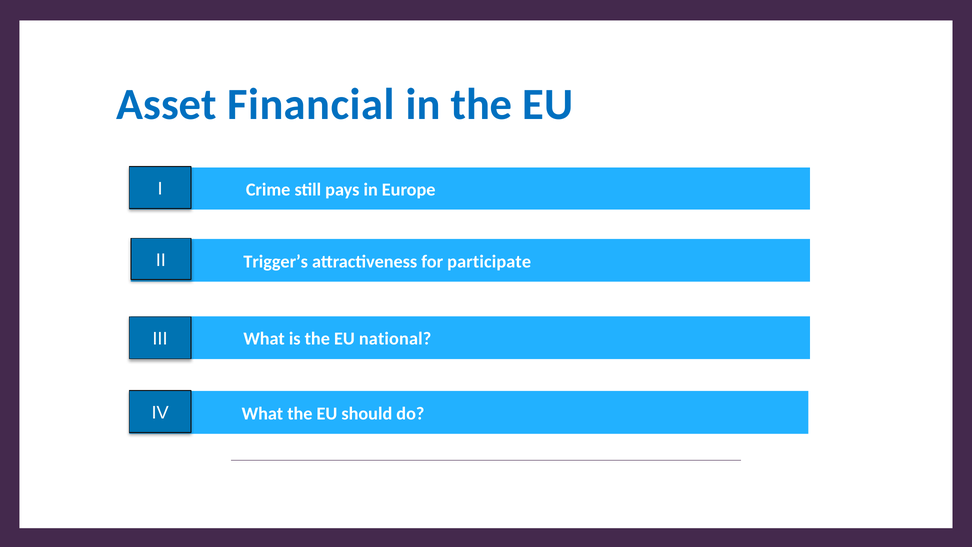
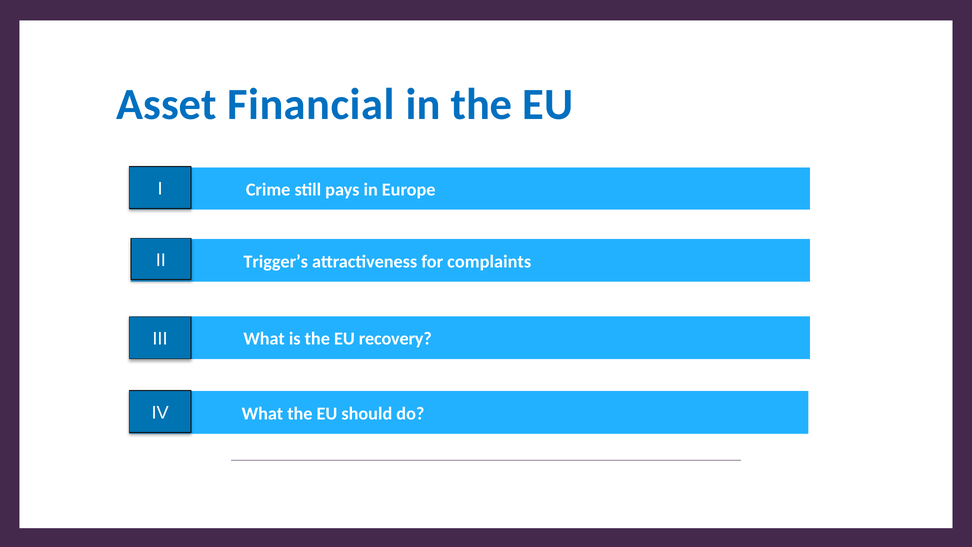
participate: participate -> complaints (489, 261)
national: national -> recovery (395, 339)
